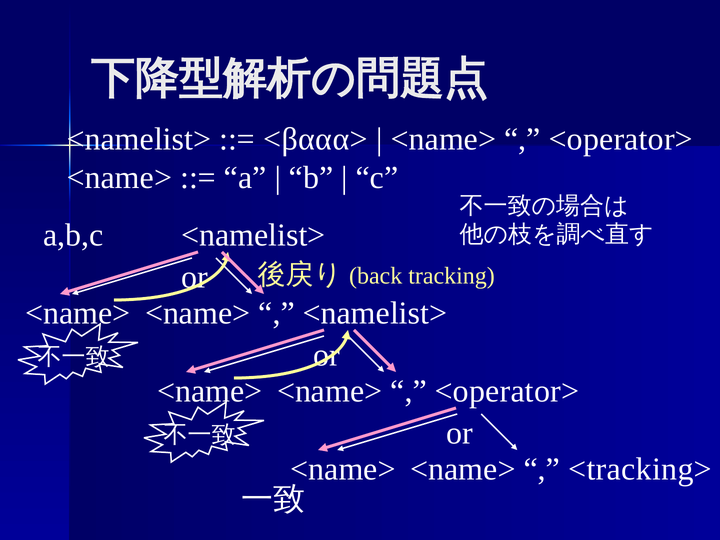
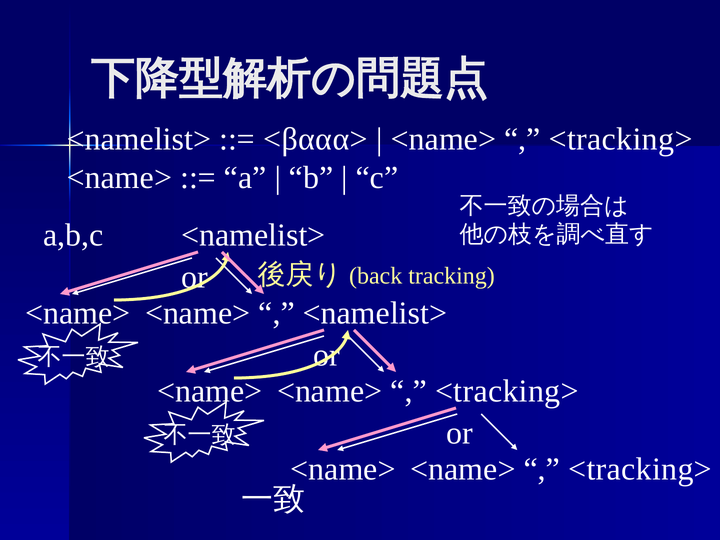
<operator>: <operator> -> <tracking> (621, 139)
<operator>: <operator> -> <tracking> (507, 391)
